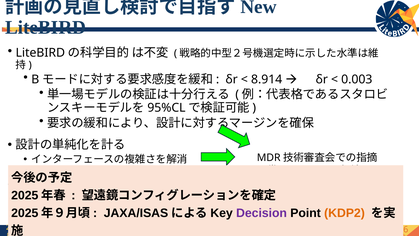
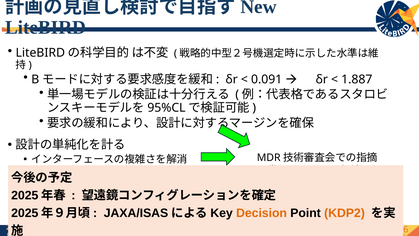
8.914: 8.914 -> 0.091 (267, 79)
0.003: 0.003 -> 1.887 (357, 79)
Decision colour: purple -> orange (262, 213)
